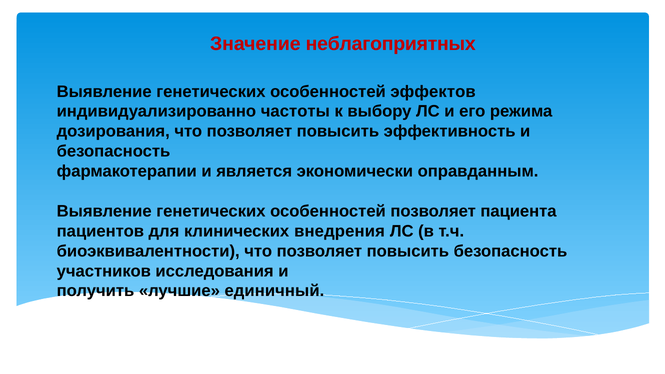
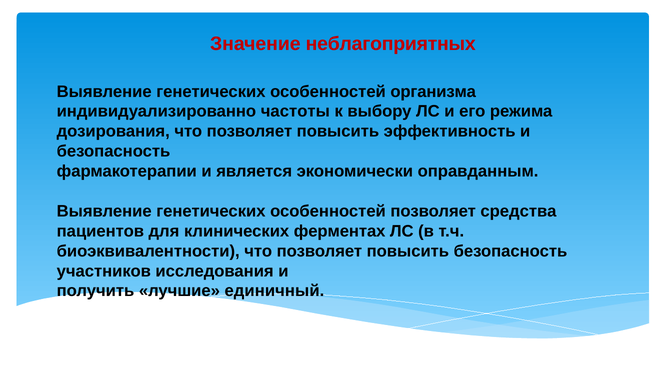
эффектов: эффектов -> организма (433, 92)
пациента: пациента -> средства (518, 211)
внедрения: внедрения -> ферментах (340, 231)
